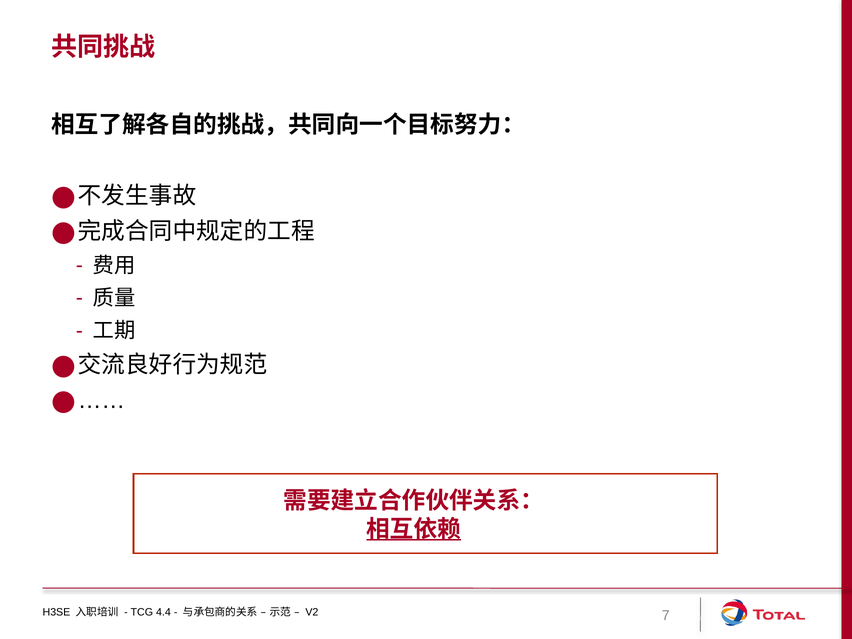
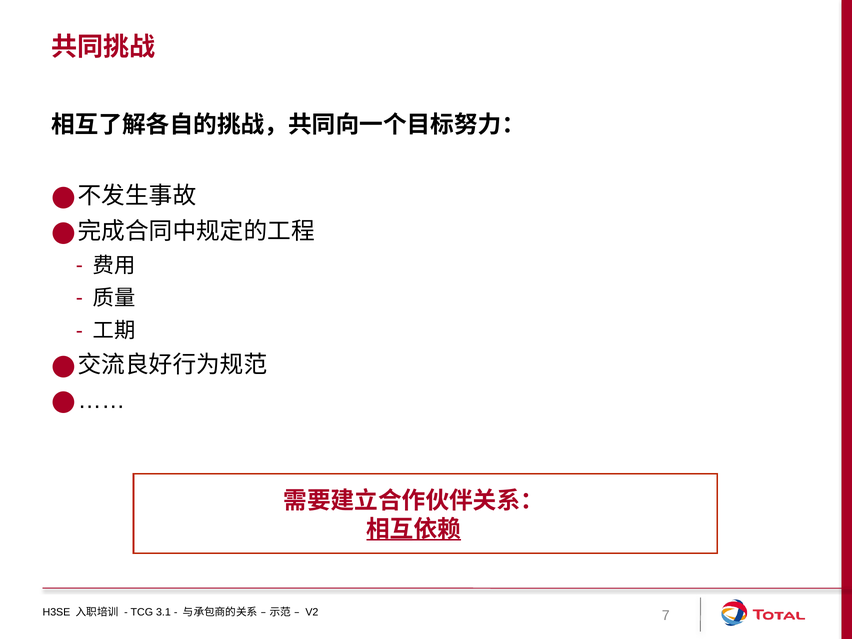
4.4: 4.4 -> 3.1 (163, 612)
